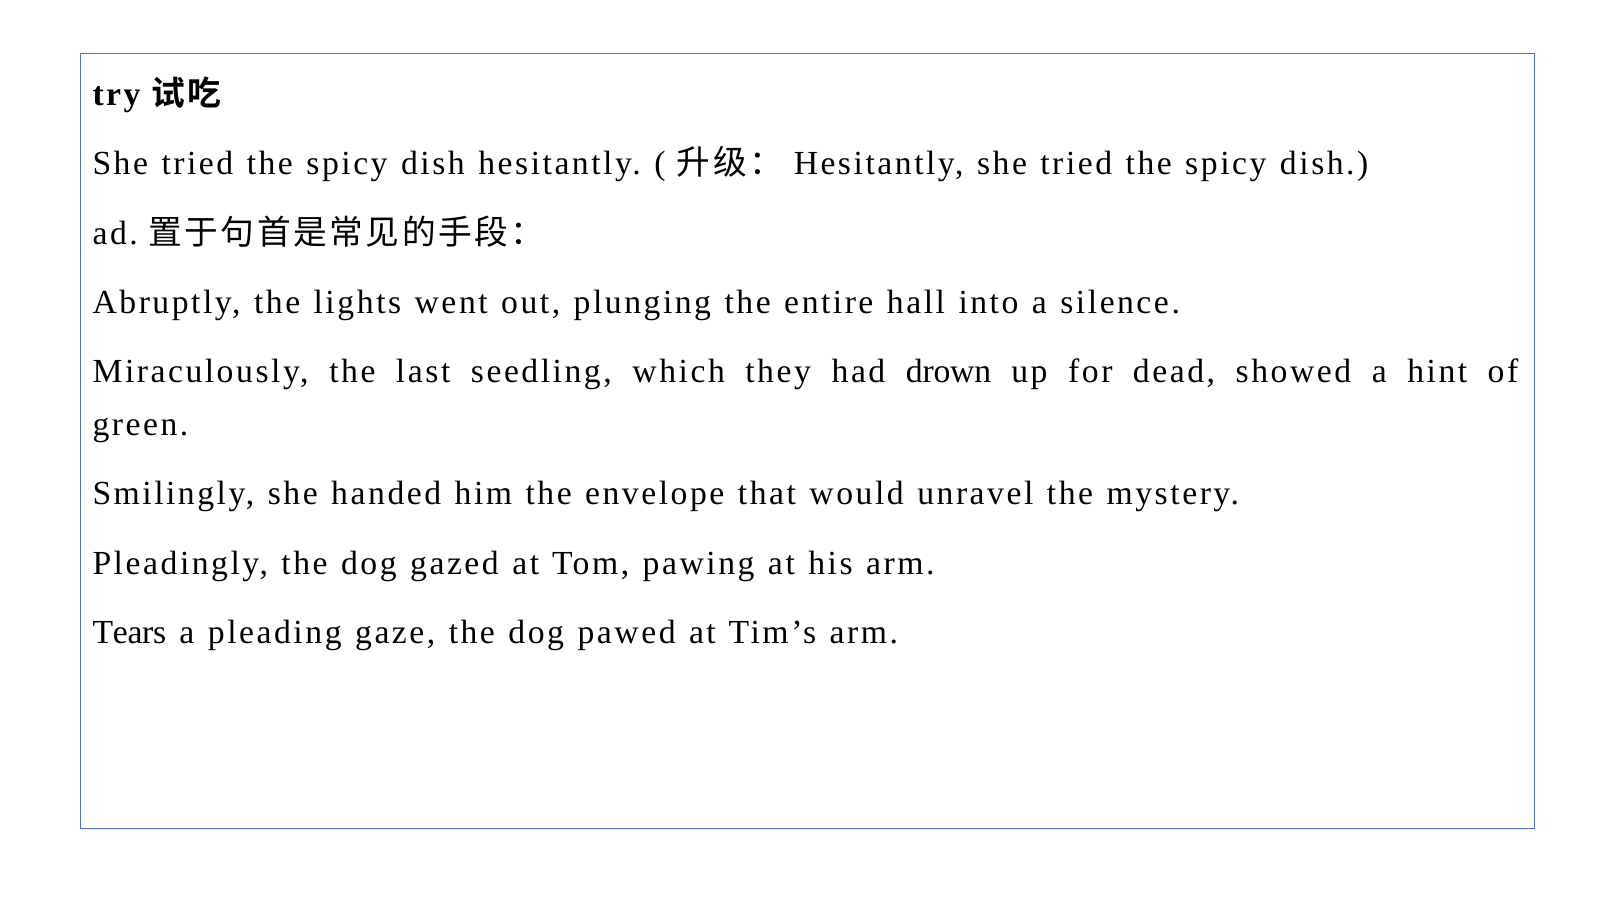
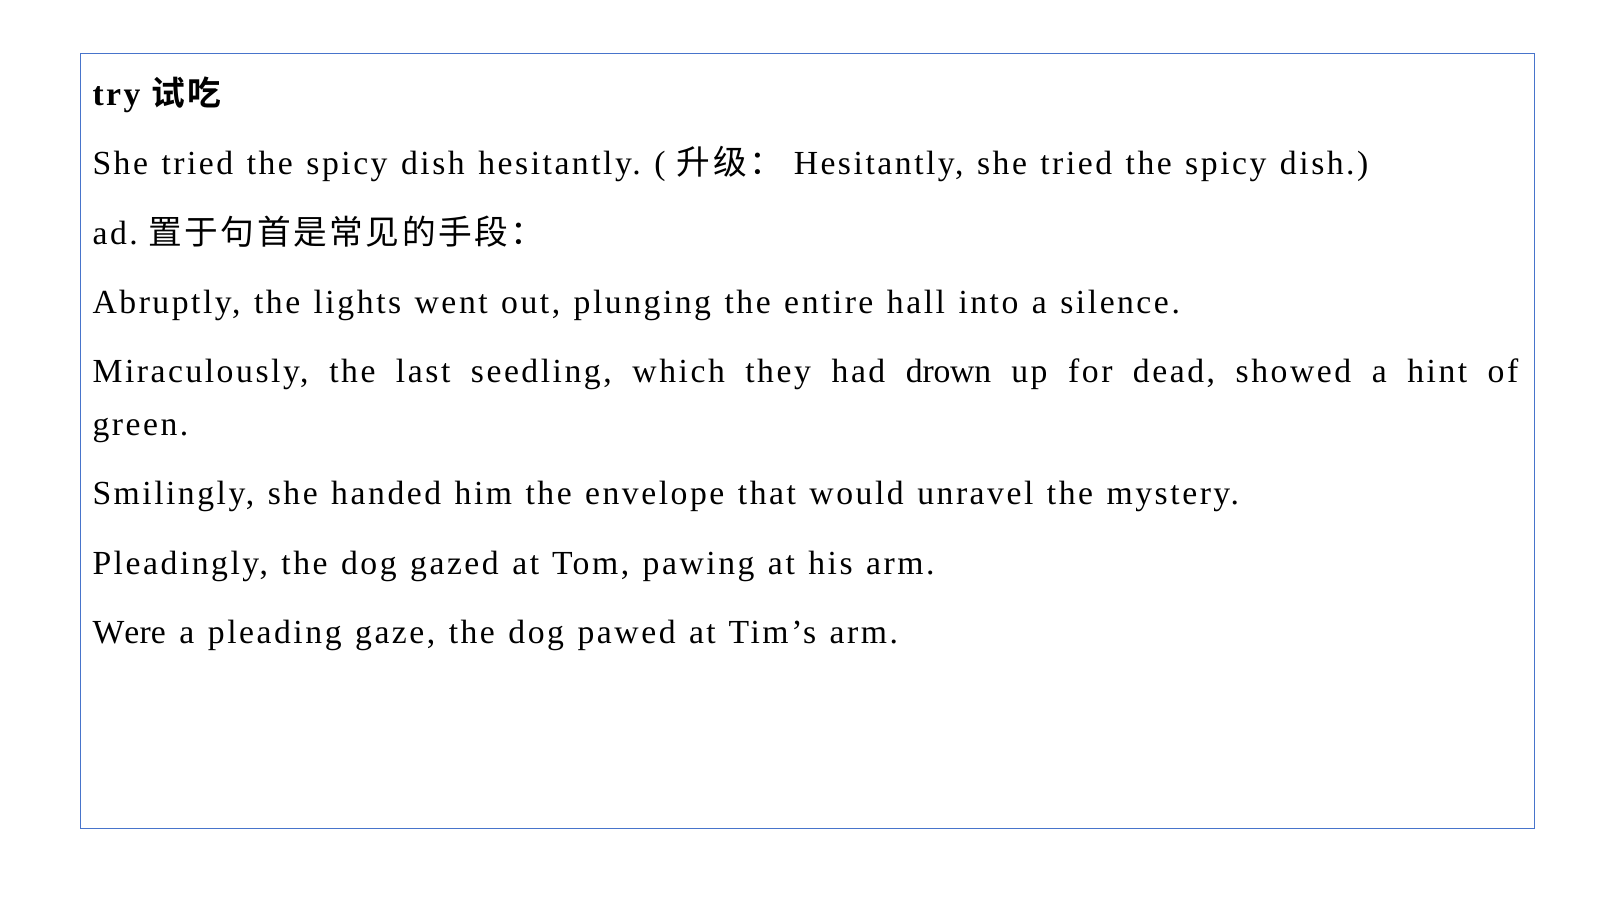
Tears: Tears -> Were (129, 632)
